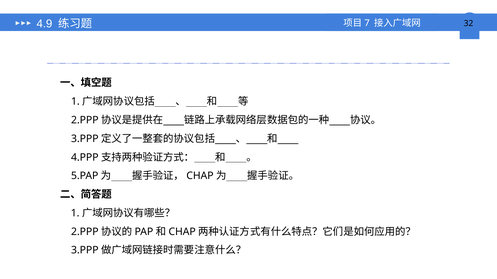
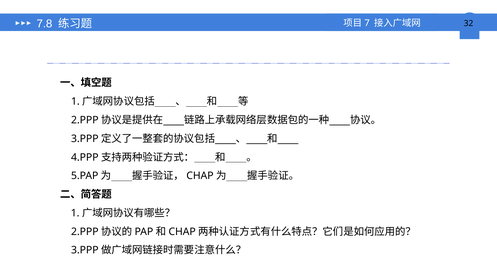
4.9: 4.9 -> 7.8 (44, 24)
